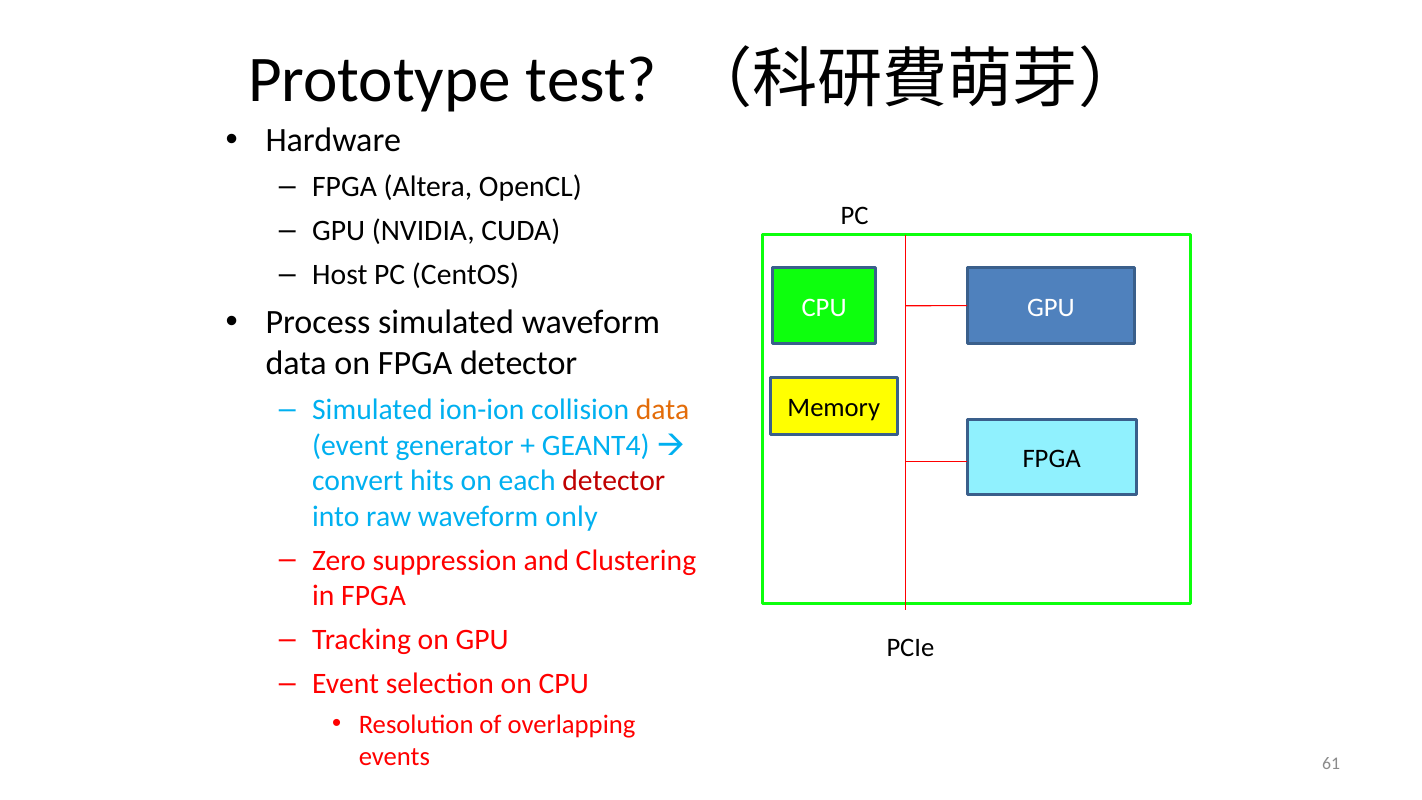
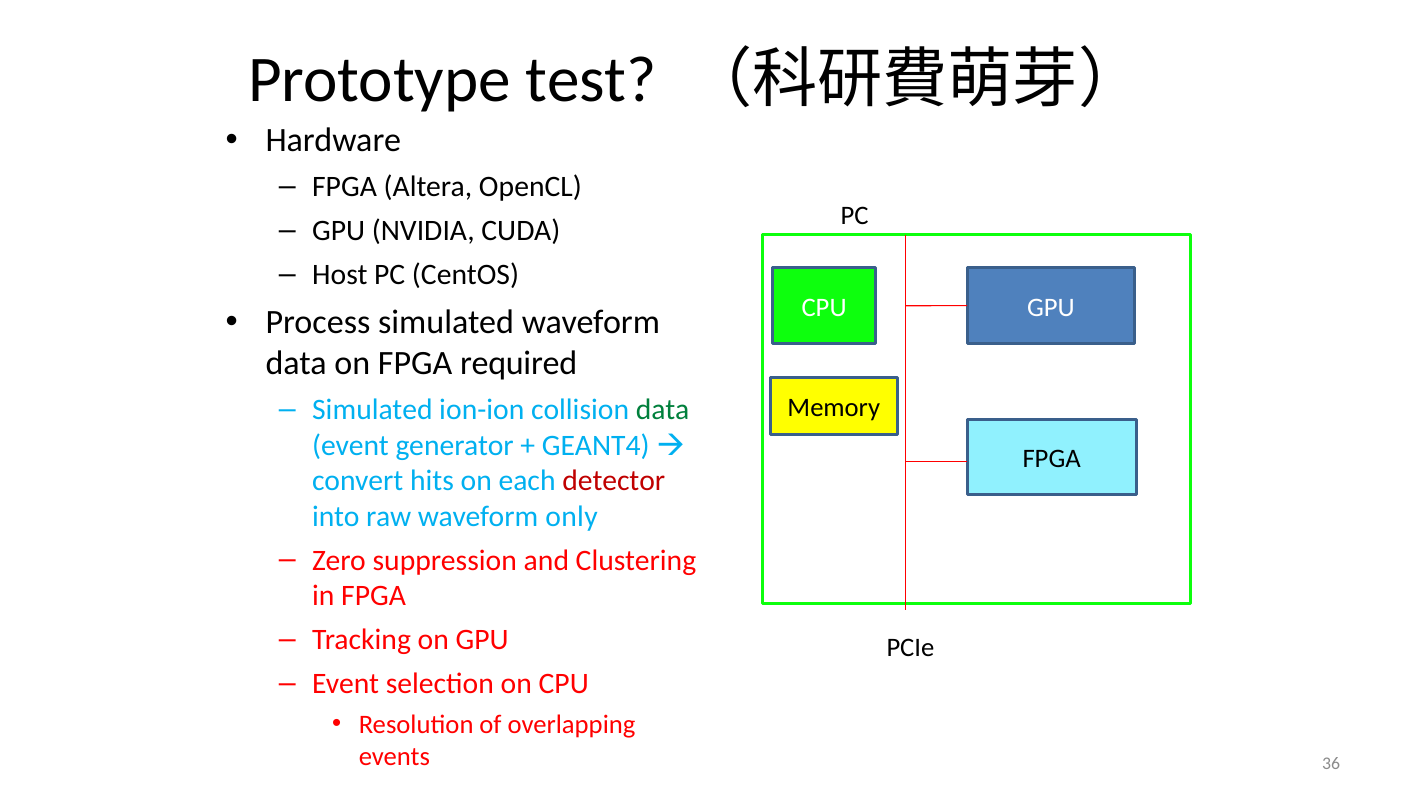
FPGA detector: detector -> required (519, 363)
data colour: orange -> green (663, 410)
61: 61 -> 36 (1331, 764)
